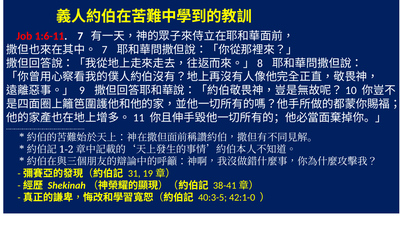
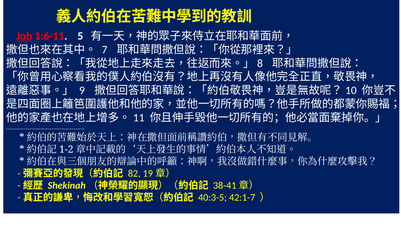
Job underline: none -> present (24, 36)
1:6-11 7: 7 -> 5 (80, 36)
31: 31 -> 82 (134, 173)
42:1-0: 42:1-0 -> 42:1-7 (242, 197)
